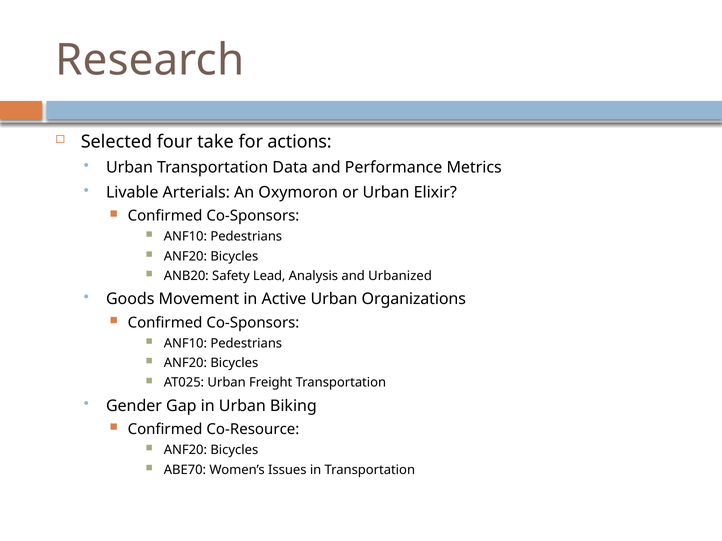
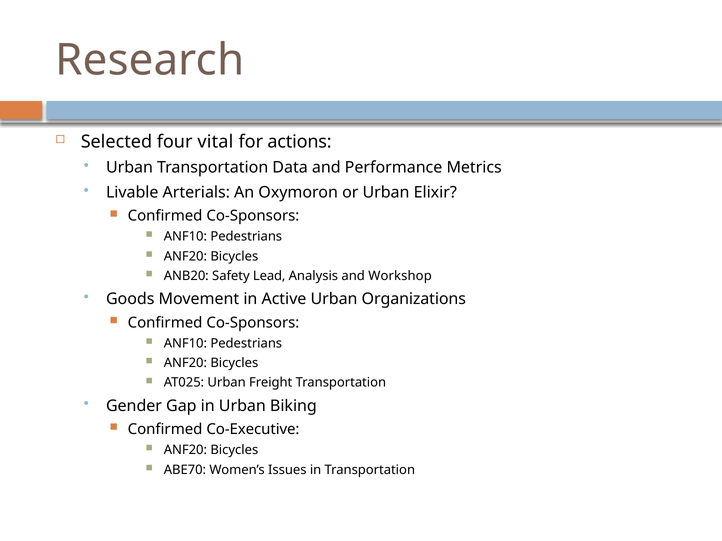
take: take -> vital (215, 142)
Urbanized: Urbanized -> Workshop (400, 276)
Co-Resource: Co-Resource -> Co-Executive (253, 430)
